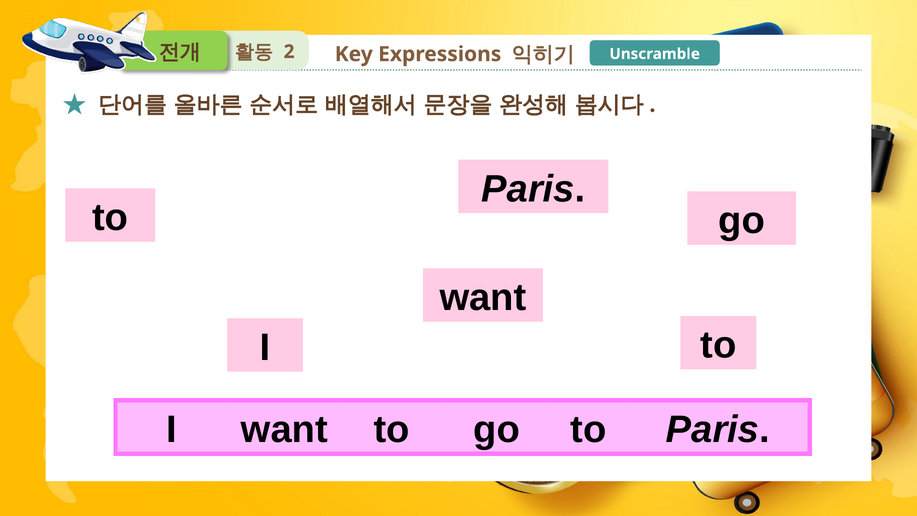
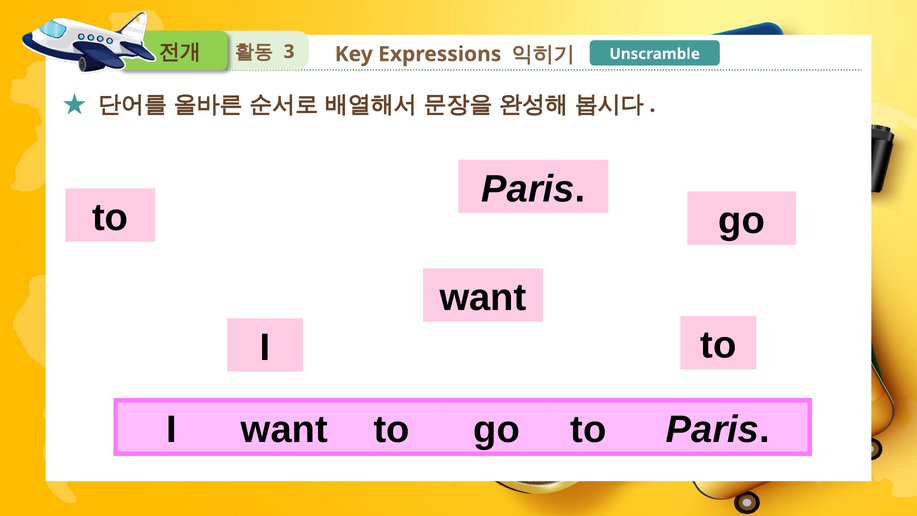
2: 2 -> 3 (289, 52)
